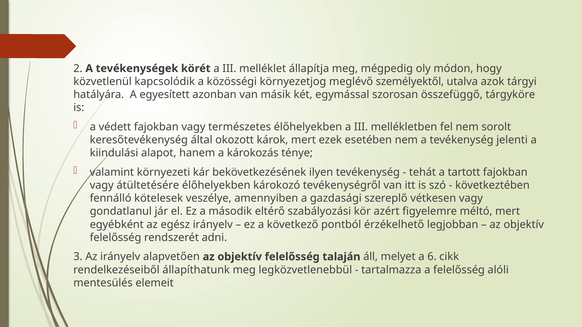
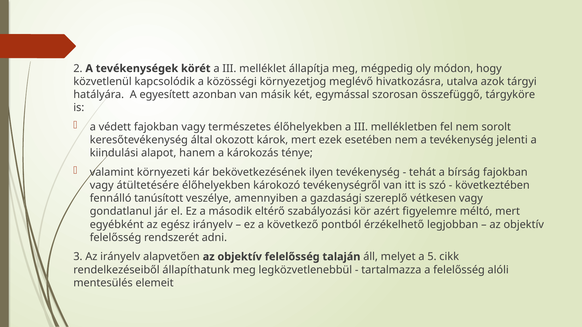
személyektől: személyektől -> hivatkozásra (410, 82)
tartott: tartott -> bírság (464, 172)
kötelesek: kötelesek -> tanúsított (159, 199)
6: 6 -> 5 (432, 257)
